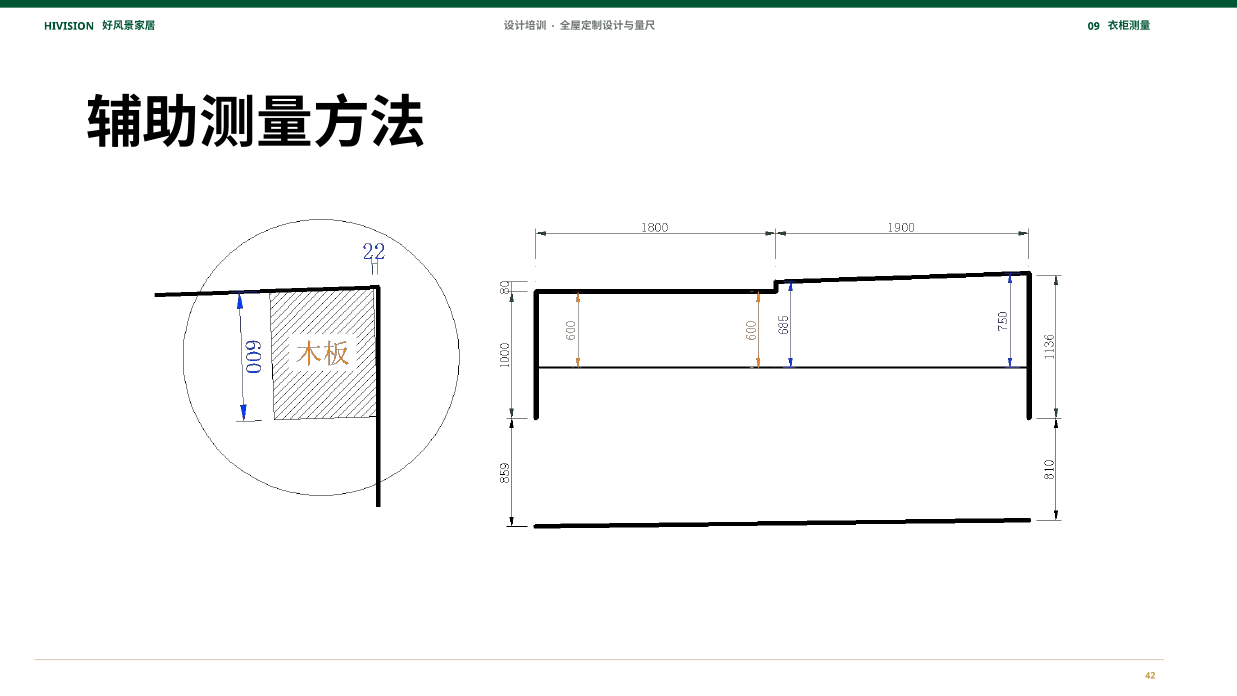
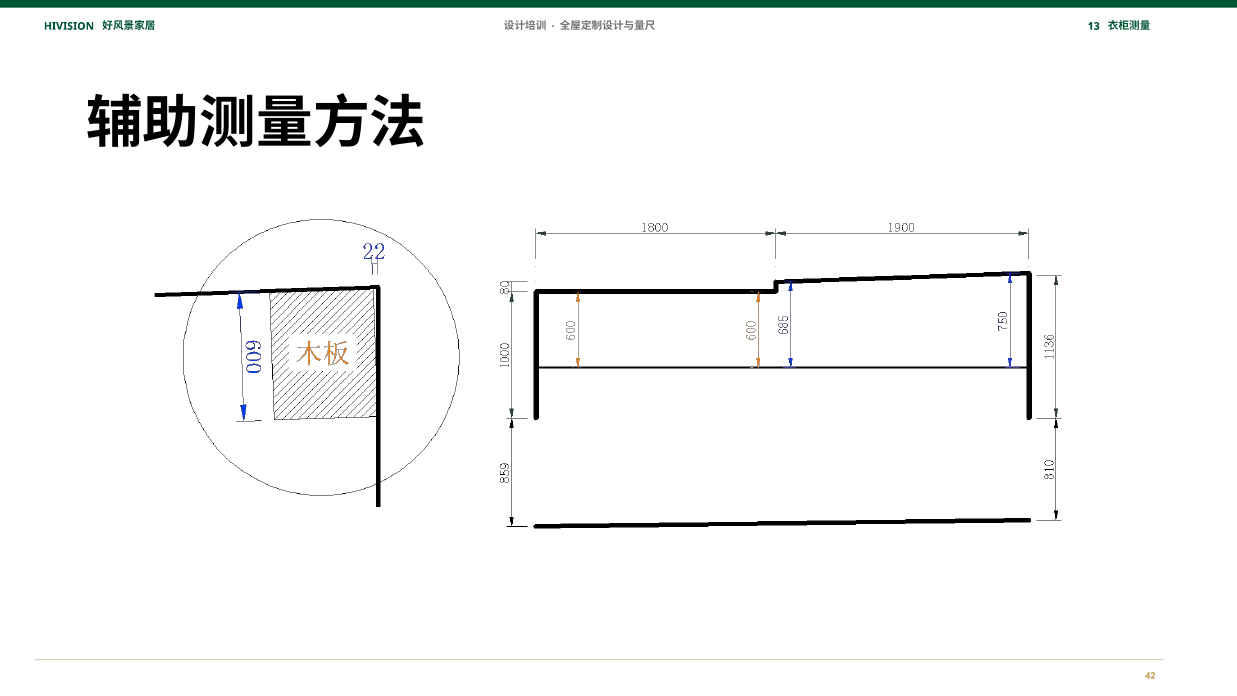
09: 09 -> 13 (1094, 26)
